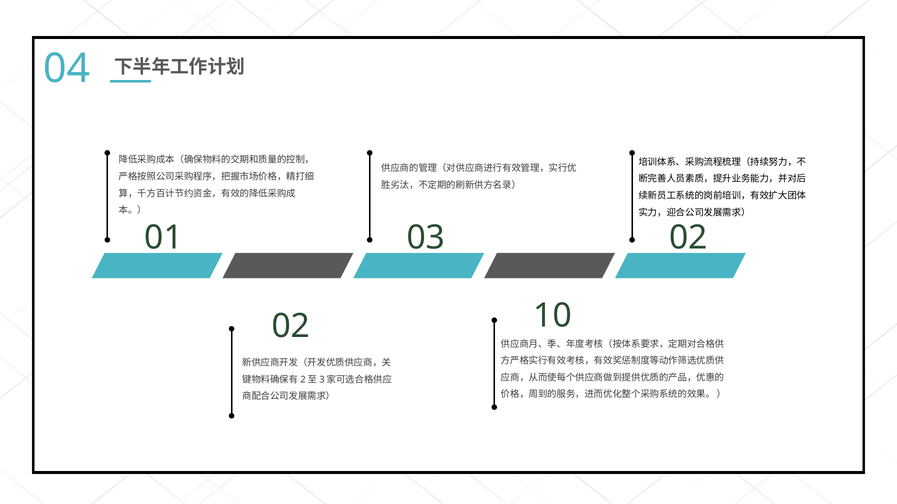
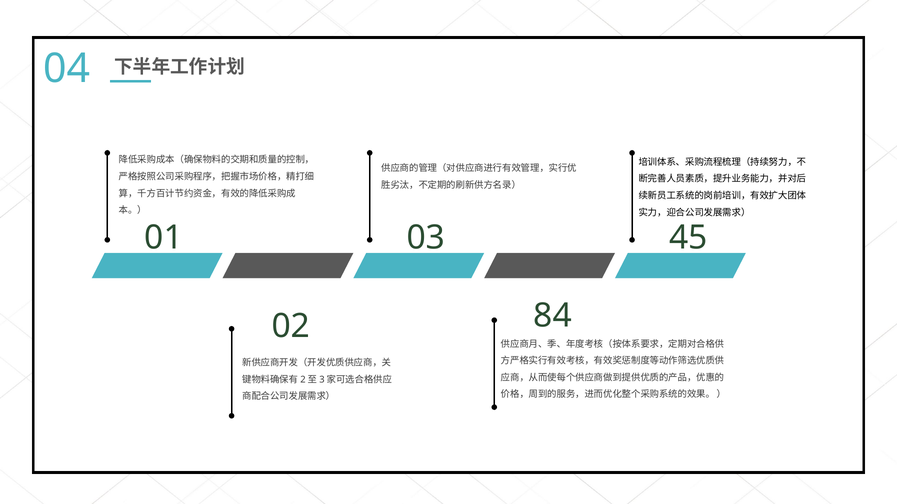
03 02: 02 -> 45 (688, 238)
10: 10 -> 84 (553, 316)
